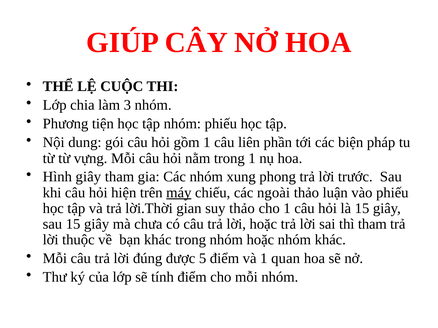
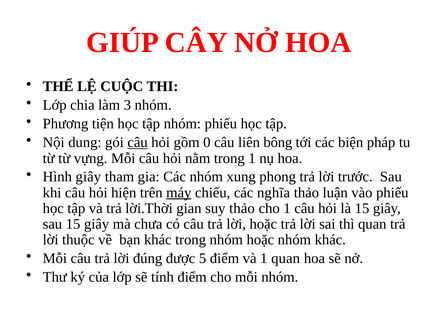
câu underline: none -> present (138, 143)
gồm 1: 1 -> 0 (207, 143)
phần: phần -> bông (278, 143)
ngoài: ngoài -> nghĩa (274, 193)
thì tham: tham -> quan (372, 224)
